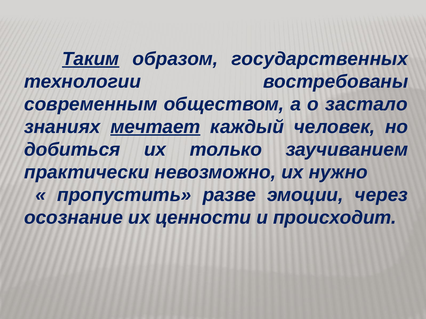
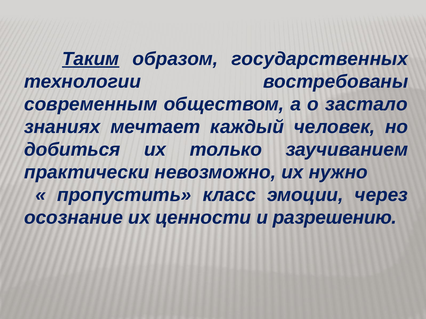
мечтает underline: present -> none (155, 127)
разве: разве -> класс (229, 195)
происходит: происходит -> разрешению (335, 218)
